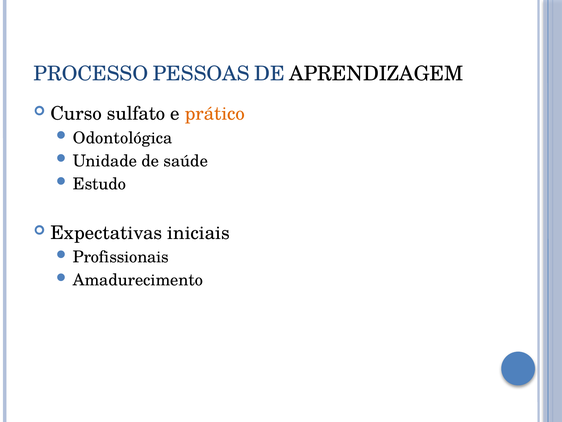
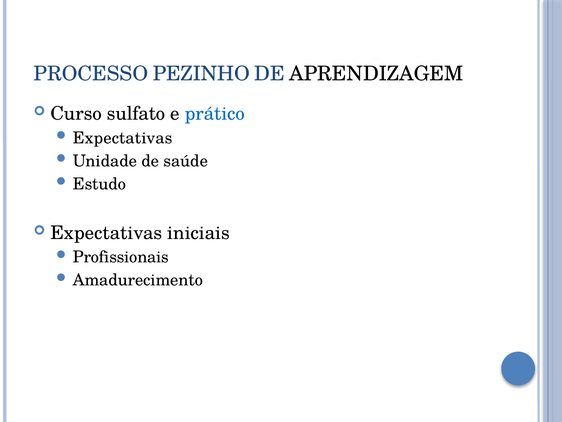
PESSOAS: PESSOAS -> PEZINHO (201, 74)
prático colour: orange -> blue (215, 114)
Odontológica: Odontológica -> Expectativas (123, 138)
